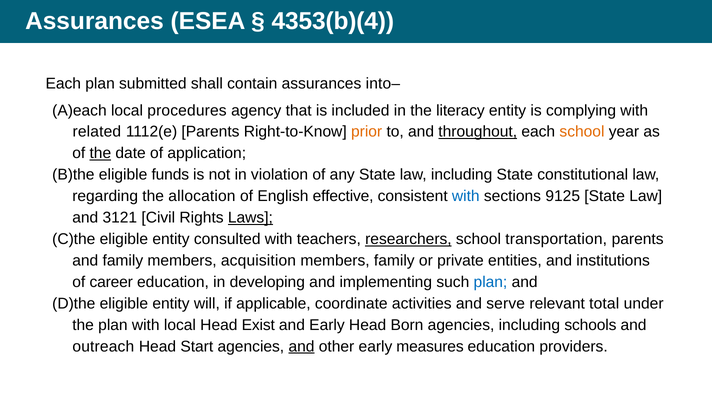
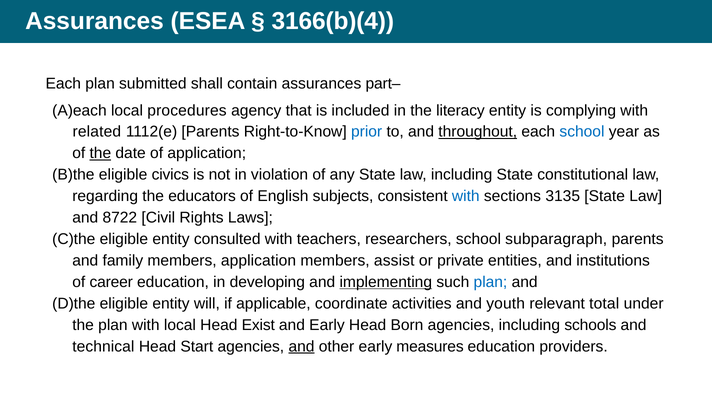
4353(b)(4: 4353(b)(4 -> 3166(b)(4 (333, 21)
into–: into– -> part– (383, 83)
prior colour: orange -> blue (367, 132)
school colour: orange -> blue (582, 132)
funds: funds -> civics (170, 175)
allocation: allocation -> educators (202, 196)
effective: effective -> subjects (343, 196)
9125: 9125 -> 3135 (563, 196)
3121: 3121 -> 8722 (120, 218)
Laws underline: present -> none (250, 218)
researchers underline: present -> none (408, 239)
transportation: transportation -> subparagraph (556, 239)
members acquisition: acquisition -> application (259, 261)
members family: family -> assist (394, 261)
implementing underline: none -> present (386, 282)
serve: serve -> youth (506, 304)
outreach: outreach -> technical (103, 347)
